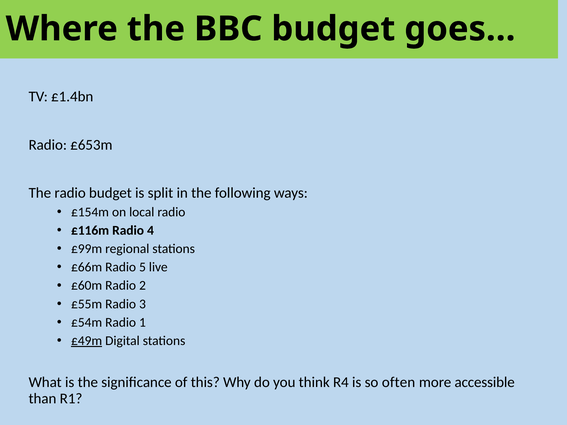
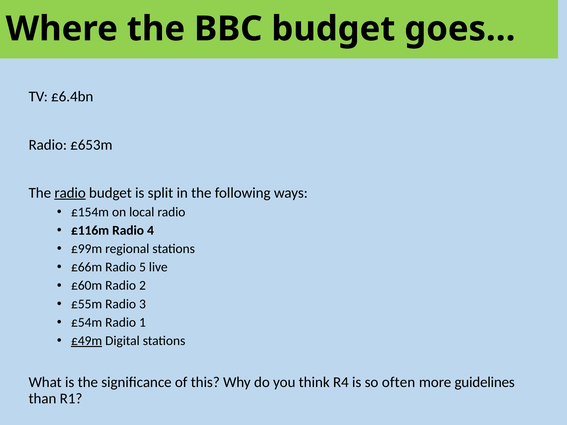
£1.4bn: £1.4bn -> £6.4bn (72, 97)
radio underline: none -> present (70, 193)
accessible: accessible -> guidelines (485, 382)
